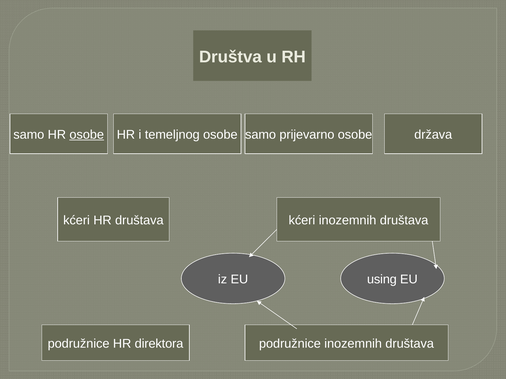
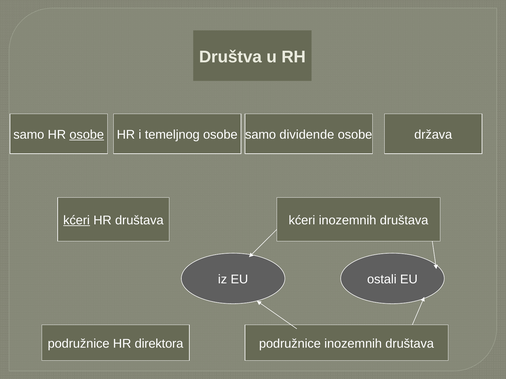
prijevarno: prijevarno -> dividende (307, 135)
kćeri underline: none -> present (77, 221)
using: using -> ostali (382, 280)
